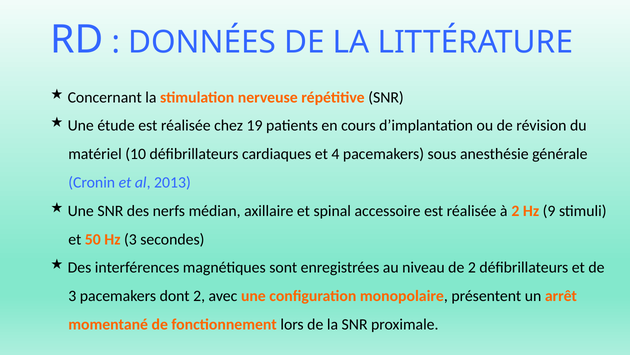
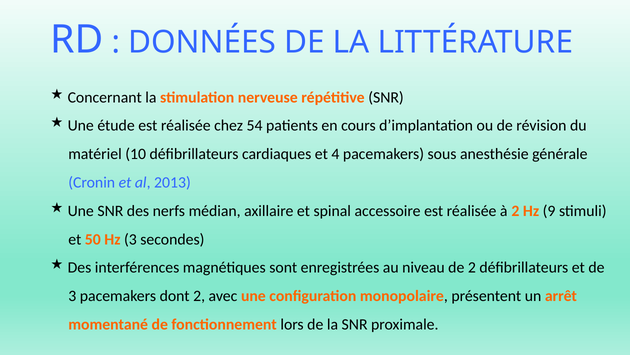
19: 19 -> 54 (255, 126)
